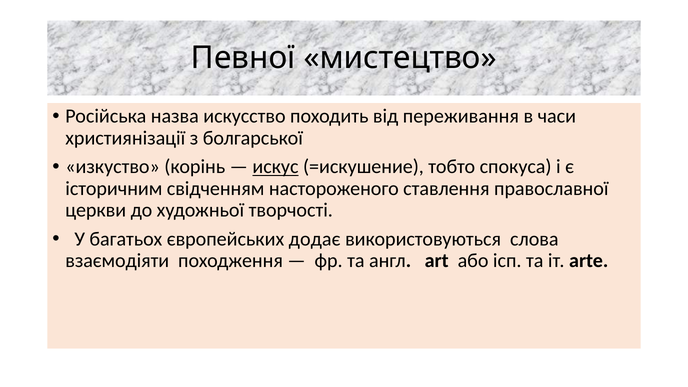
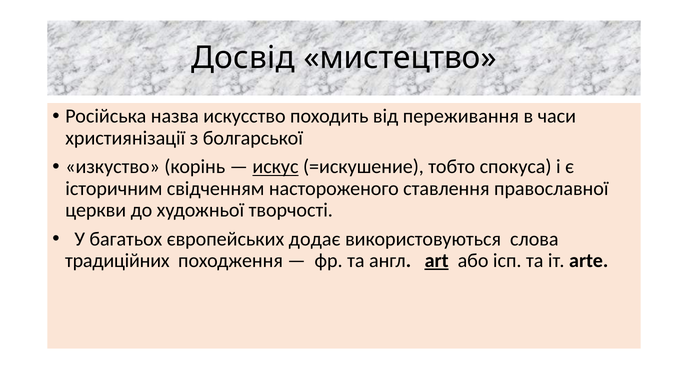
Певної: Певної -> Досвід (243, 58)
взаємодіяти: взаємодіяти -> традиційних (117, 261)
art underline: none -> present (437, 261)
